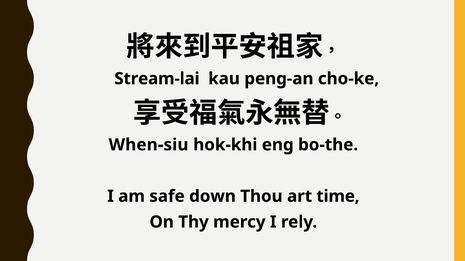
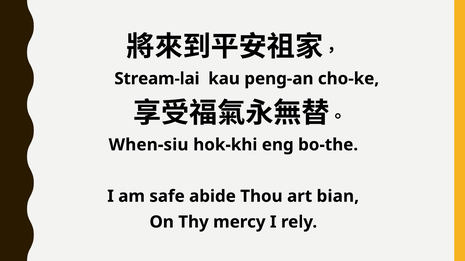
down: down -> abide (212, 197)
time: time -> bian (338, 197)
